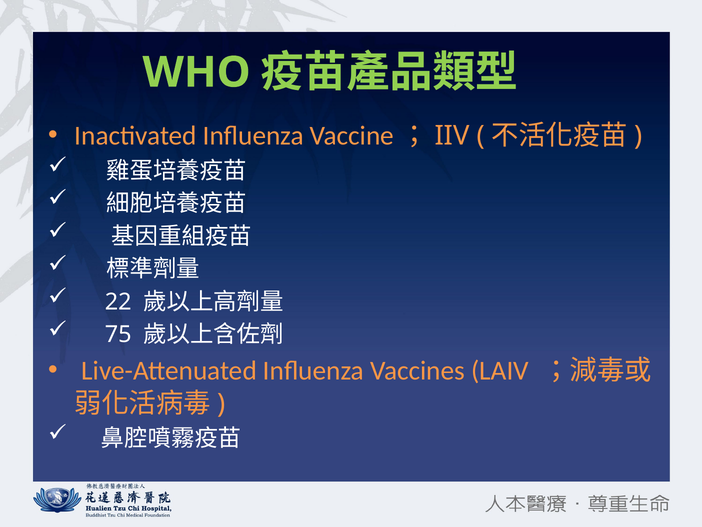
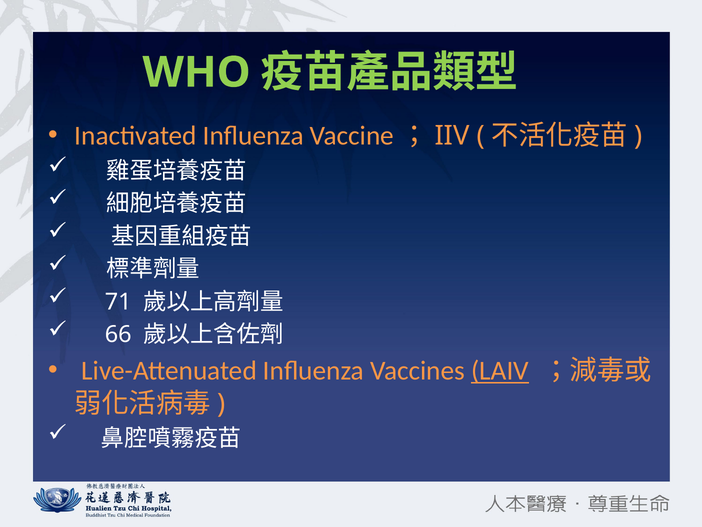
22: 22 -> 71 (118, 302)
75: 75 -> 66 (118, 334)
LAIV underline: none -> present (500, 371)
